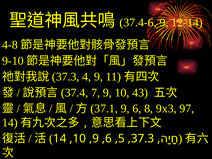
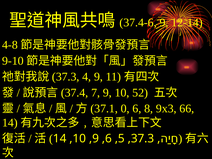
43: 43 -> 52 (140, 93)
9: 9 -> 0 (125, 109)
97: 97 -> 66 (187, 109)
